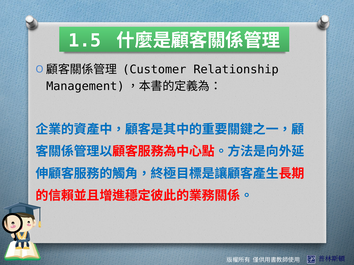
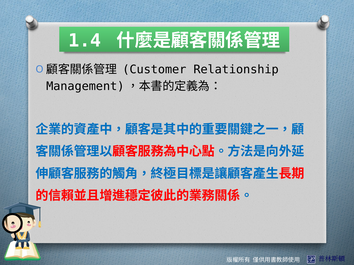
1.5: 1.5 -> 1.4 (85, 41)
